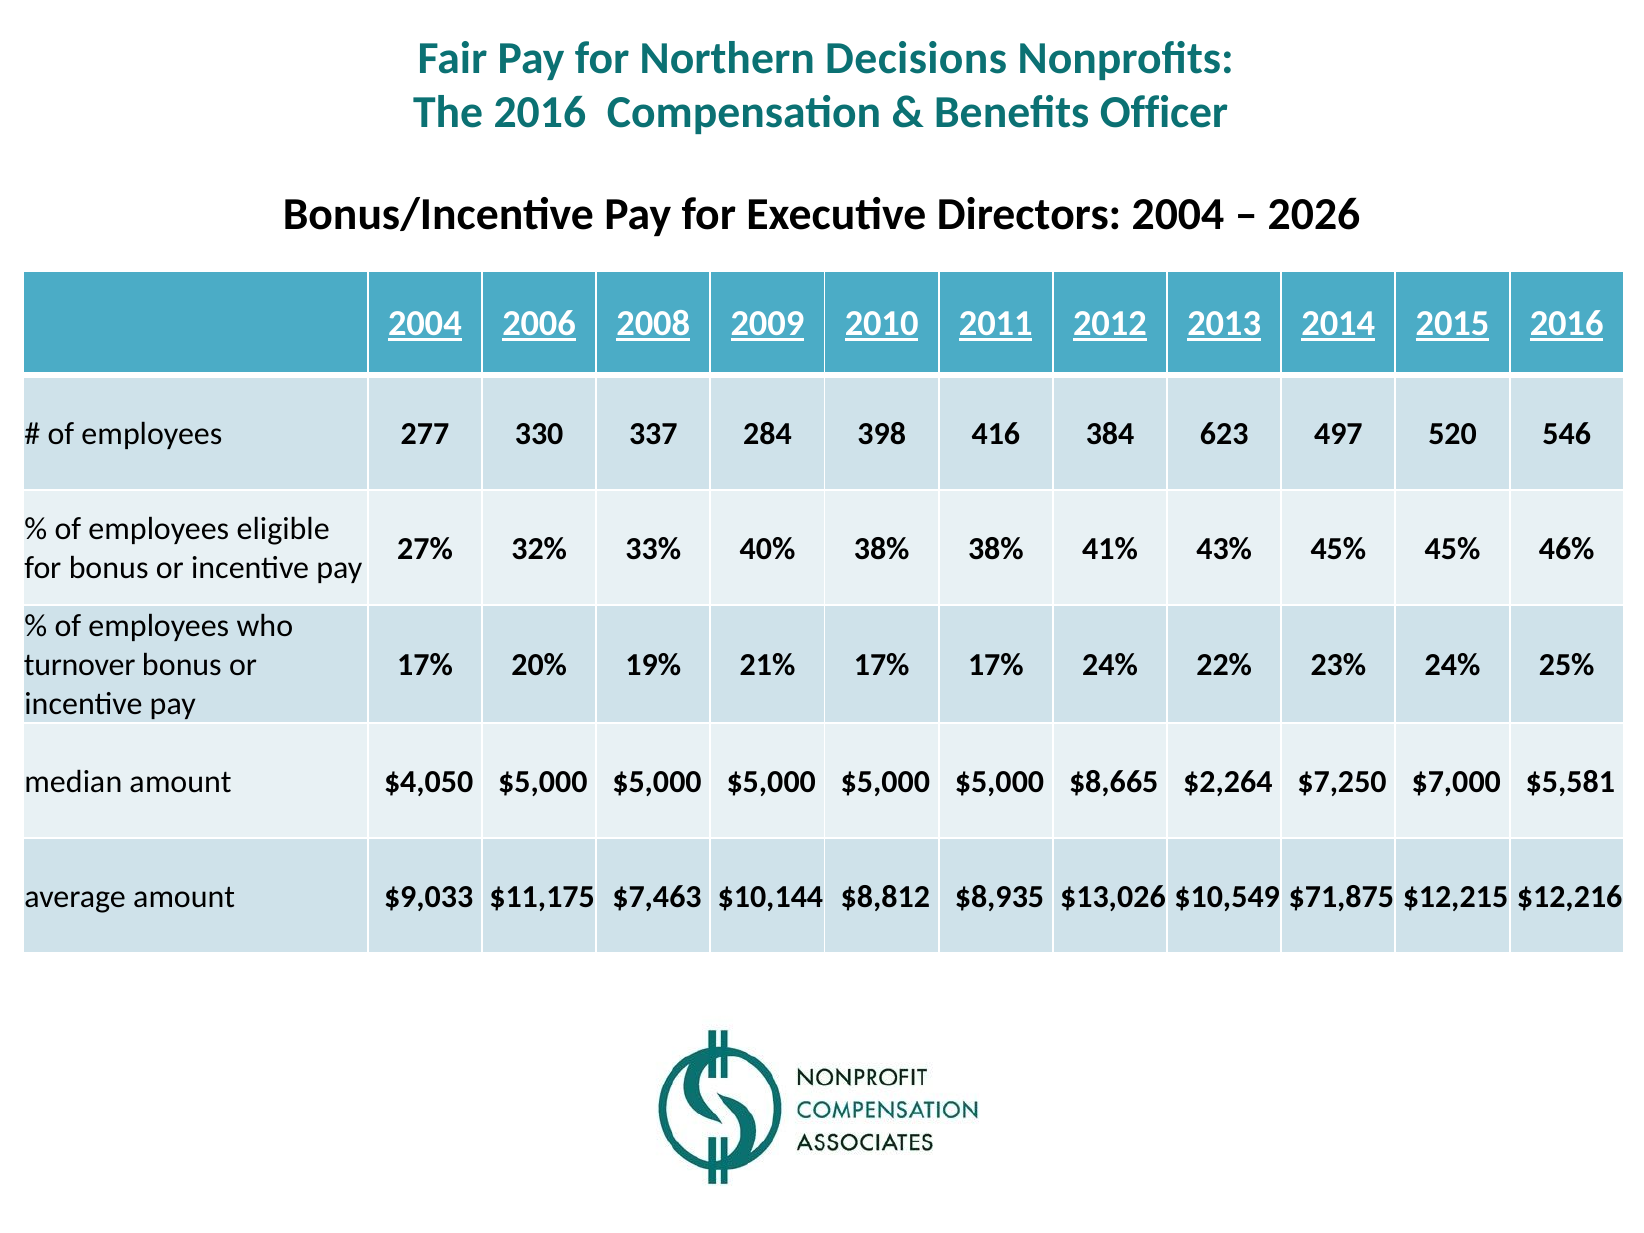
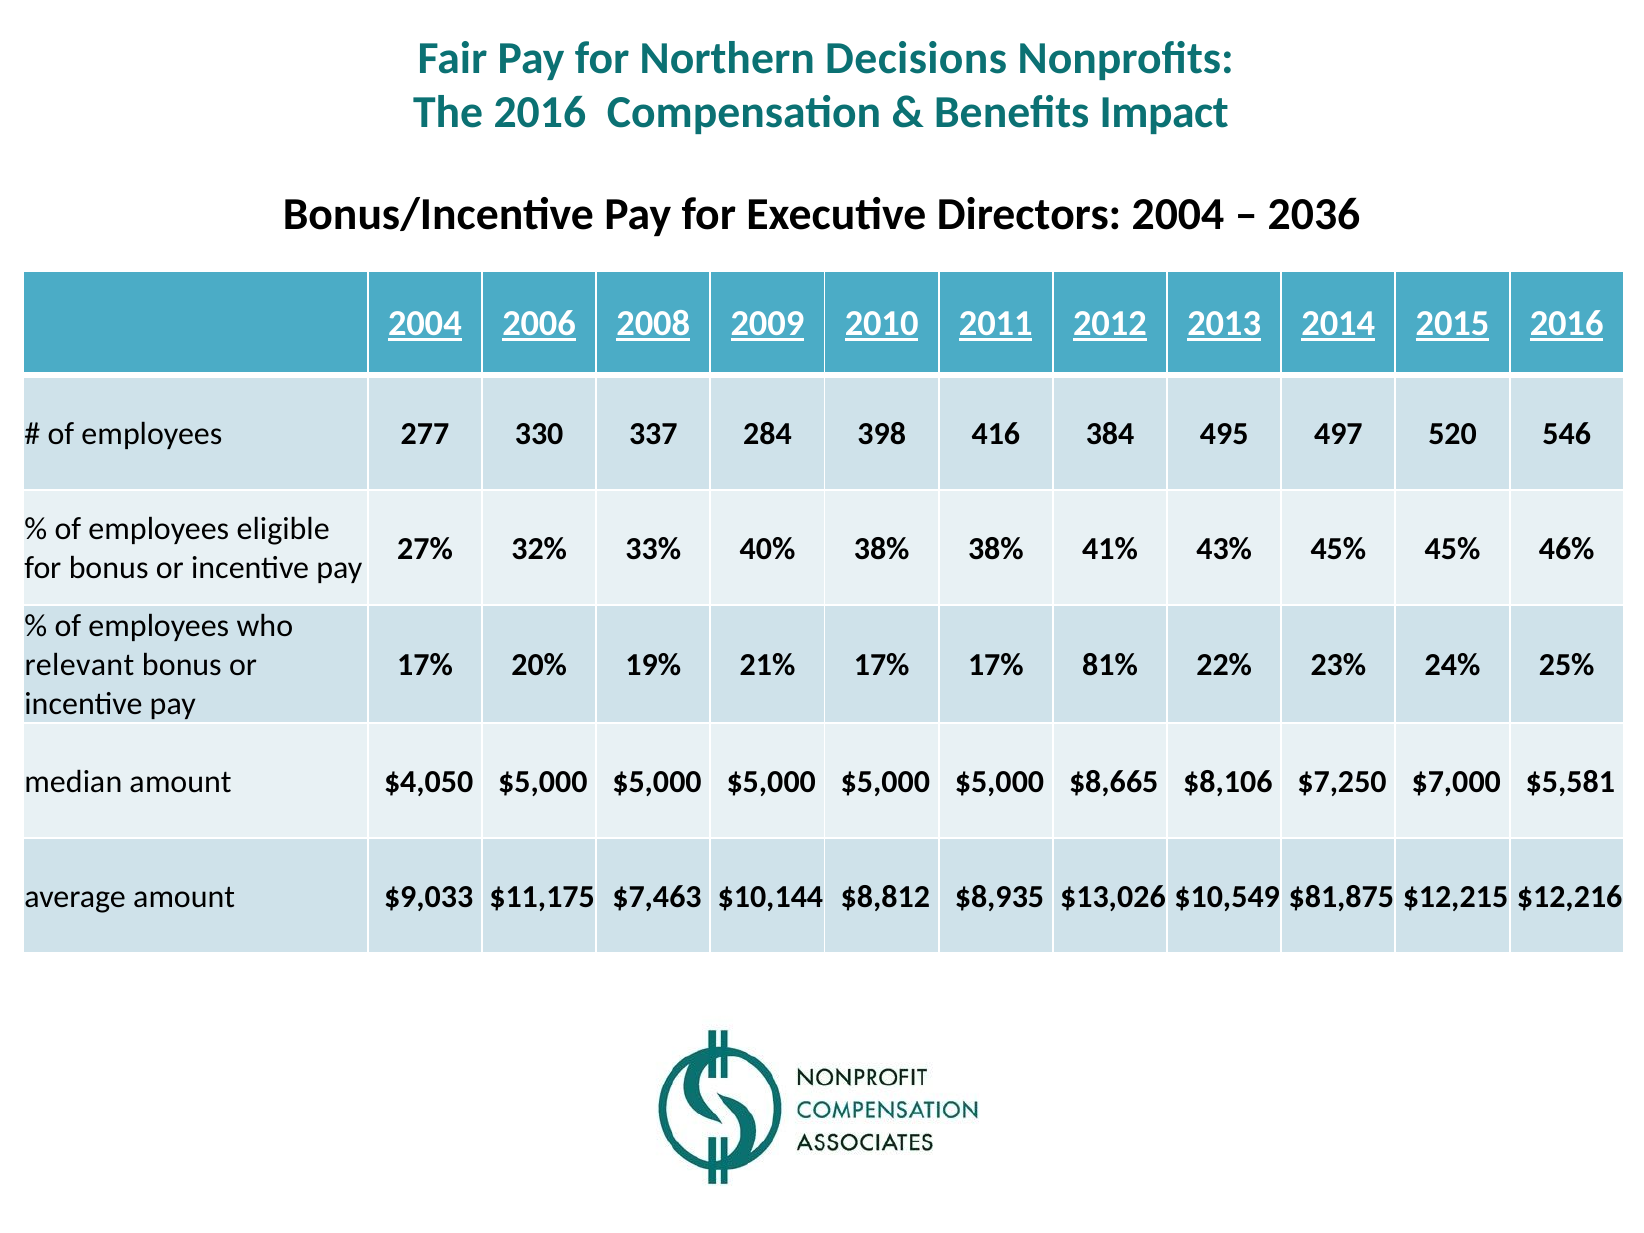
Officer: Officer -> Impact (1164, 113)
2026: 2026 -> 2036 (1314, 214)
623: 623 -> 495 (1224, 434)
turnover: turnover -> relevant (79, 665)
17% 24%: 24% -> 81% (1110, 665)
$2,264: $2,264 -> $8,106 (1228, 782)
$71,875: $71,875 -> $81,875 (1341, 897)
